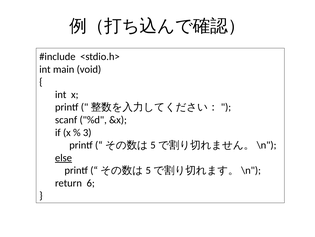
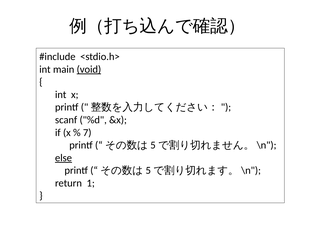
void underline: none -> present (89, 69)
3: 3 -> 7 (87, 132)
6: 6 -> 1 (91, 183)
